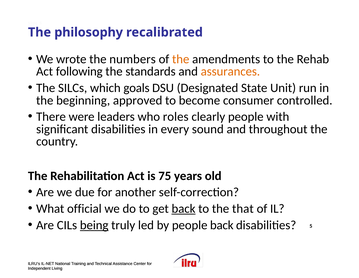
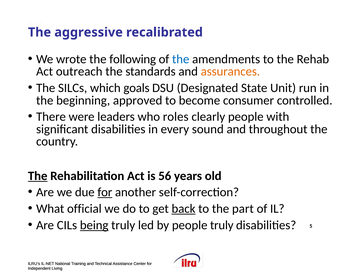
philosophy: philosophy -> aggressive (89, 32)
numbers: numbers -> following (133, 59)
the colour: orange -> blue (181, 59)
following: following -> outreach (79, 71)
The underline: none -> present (38, 175)
75: 75 -> 56 (165, 175)
for underline: none -> present (105, 192)
that: that -> part (243, 208)
people back: back -> truly (222, 225)
